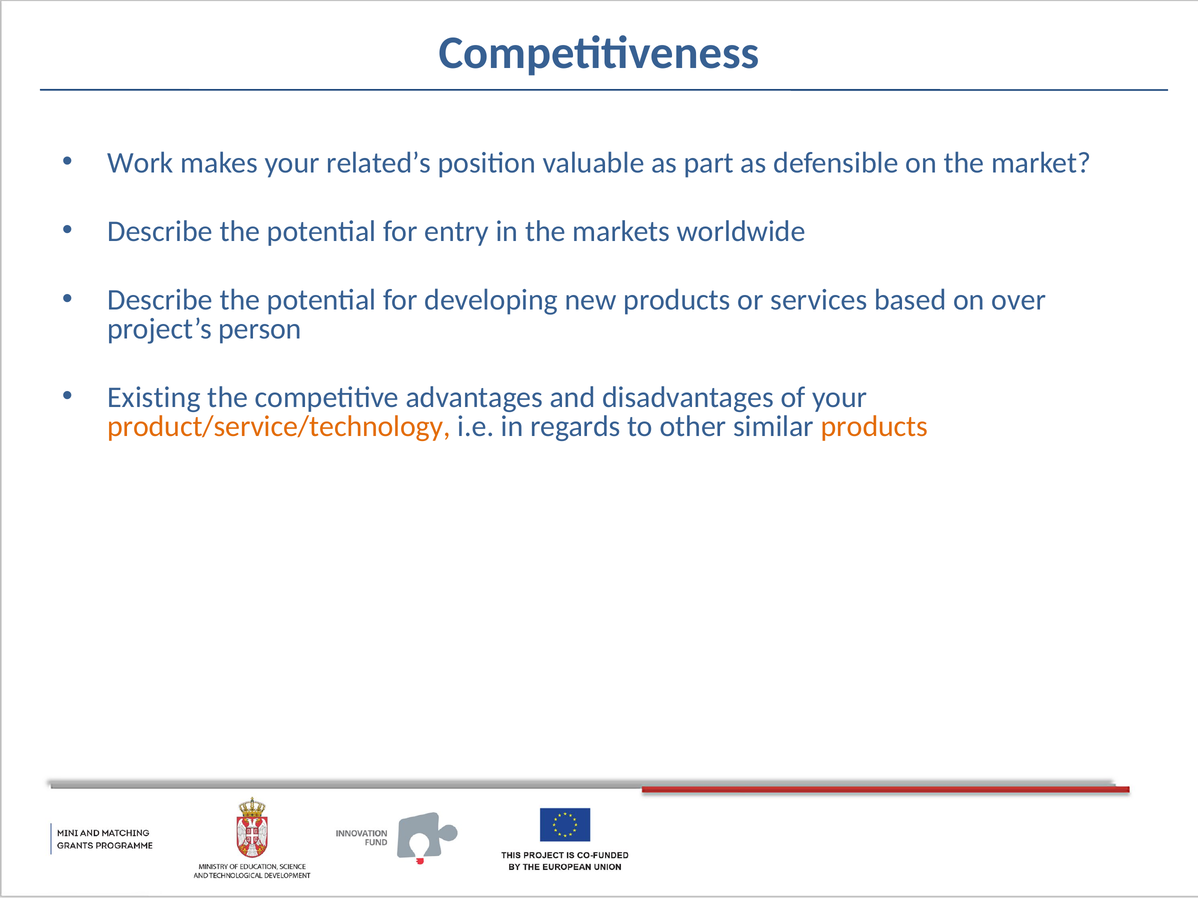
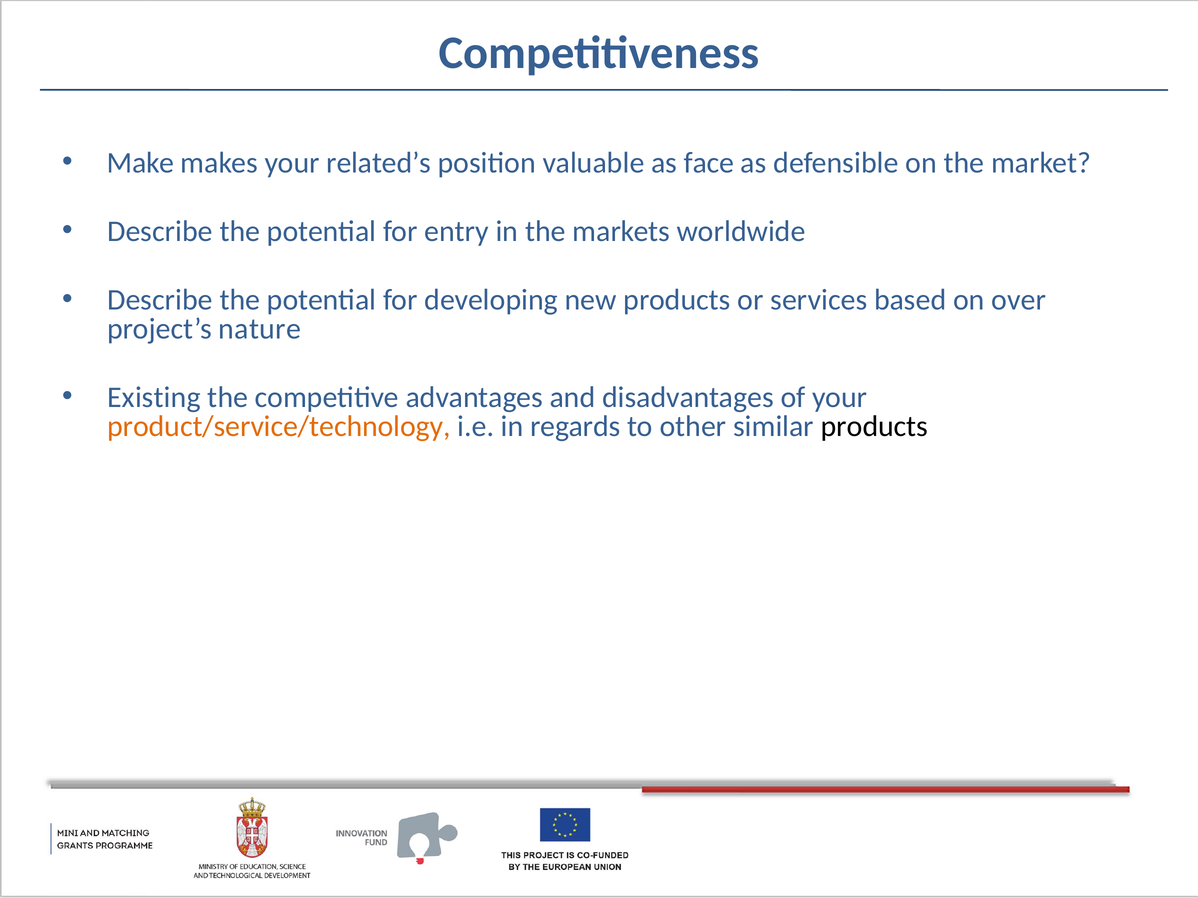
Work: Work -> Make (141, 163)
part: part -> face (709, 163)
person: person -> nature (260, 329)
products colour: orange -> black (874, 426)
